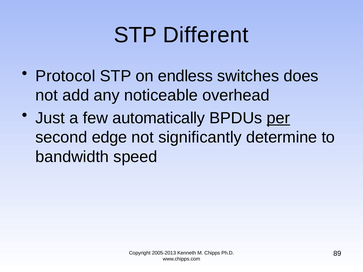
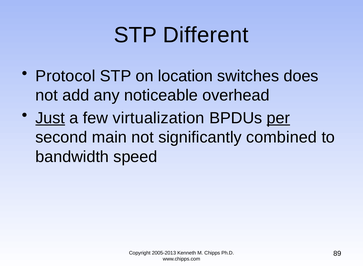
endless: endless -> location (185, 76)
Just underline: none -> present (50, 118)
automatically: automatically -> virtualization (159, 118)
edge: edge -> main (109, 137)
determine: determine -> combined (282, 137)
